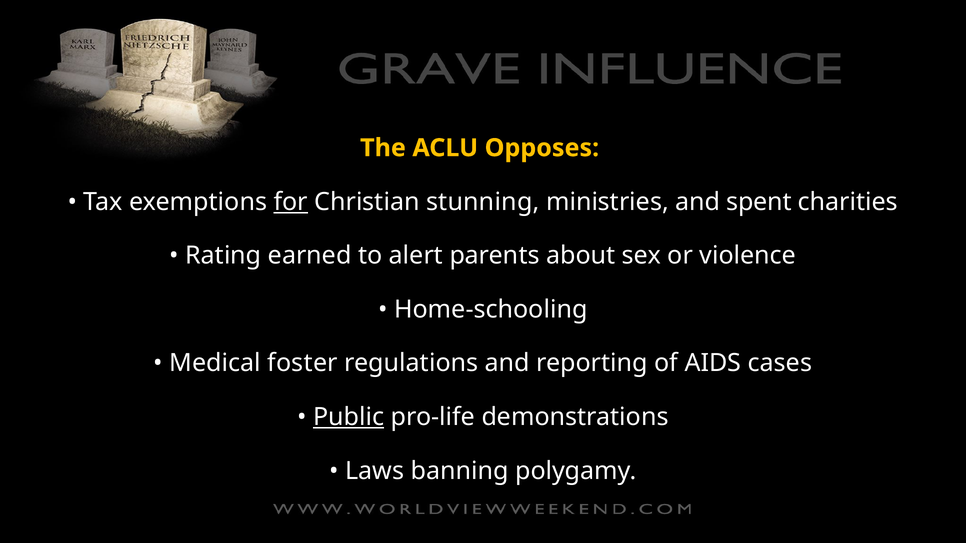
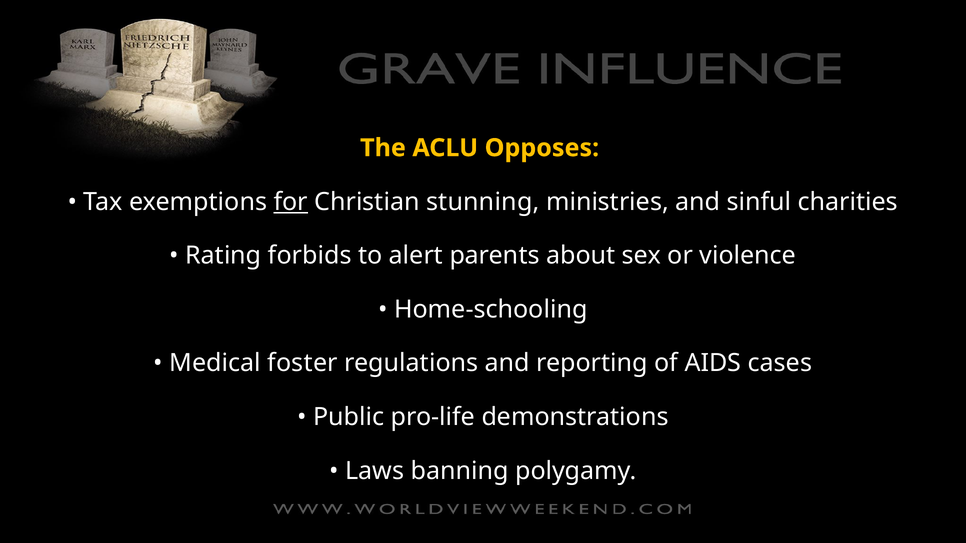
spent: spent -> sinful (759, 202)
earned: earned -> forbids (310, 256)
Public underline: present -> none (349, 417)
